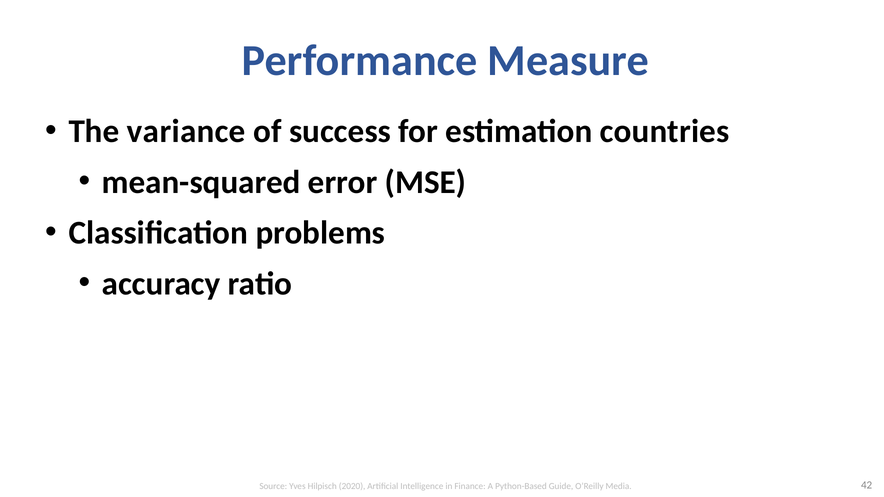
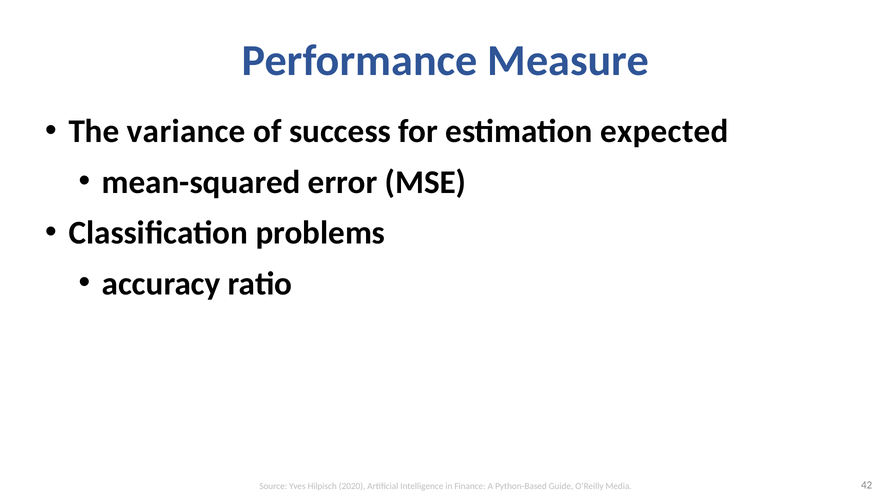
countries: countries -> expected (664, 131)
